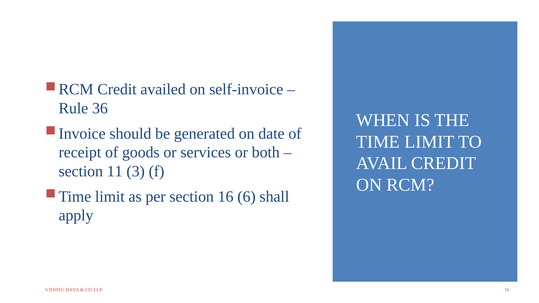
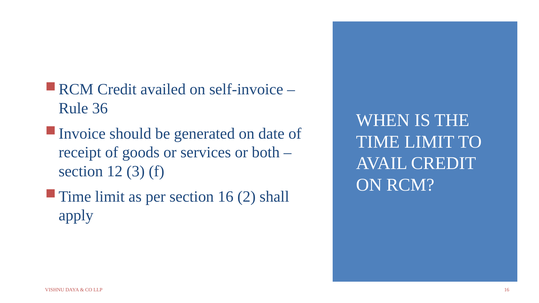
11: 11 -> 12 (115, 171)
6: 6 -> 2 (247, 197)
